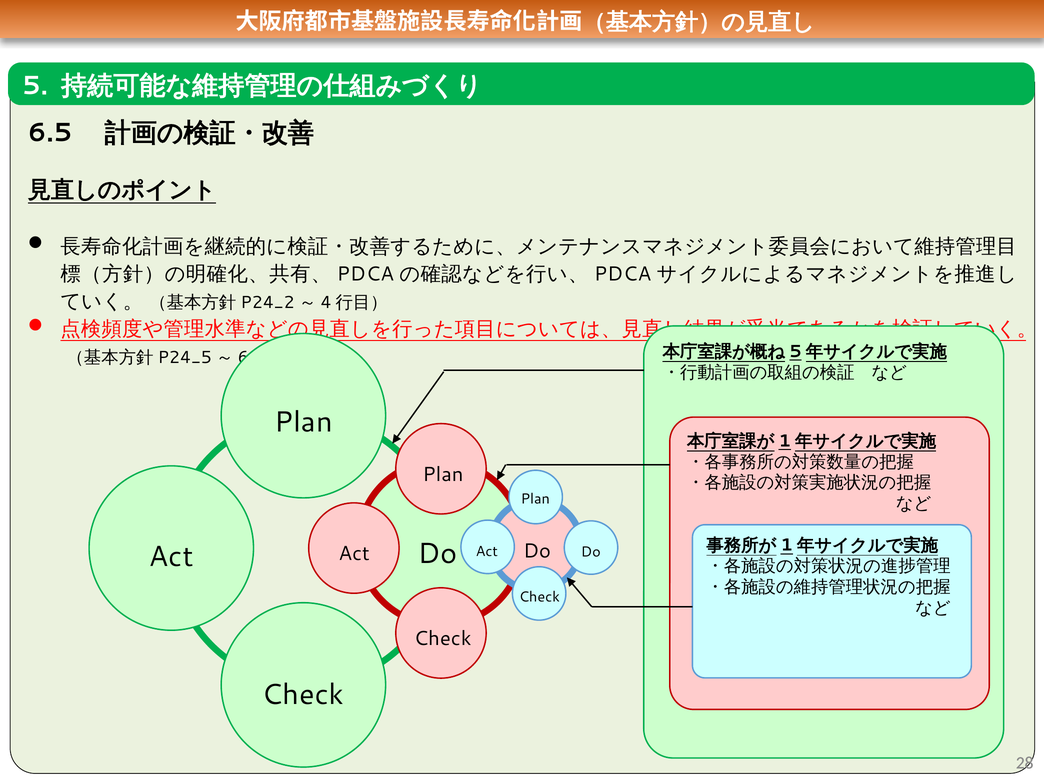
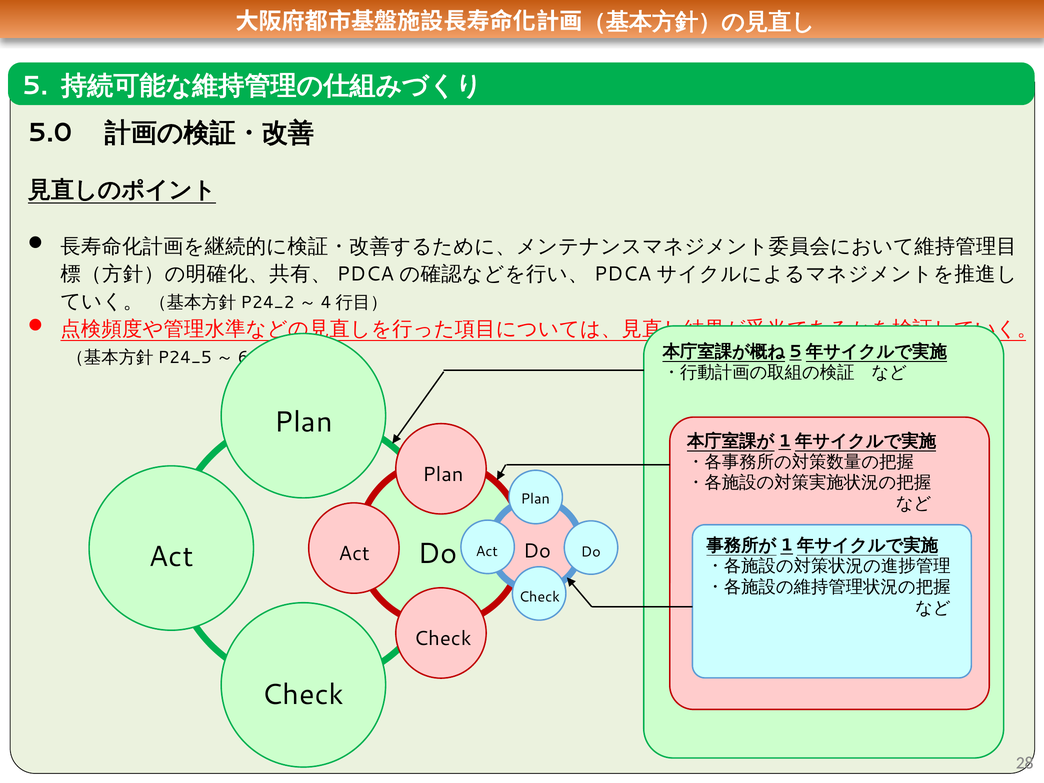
6.5: 6.5 -> 5.0 (50, 133)
